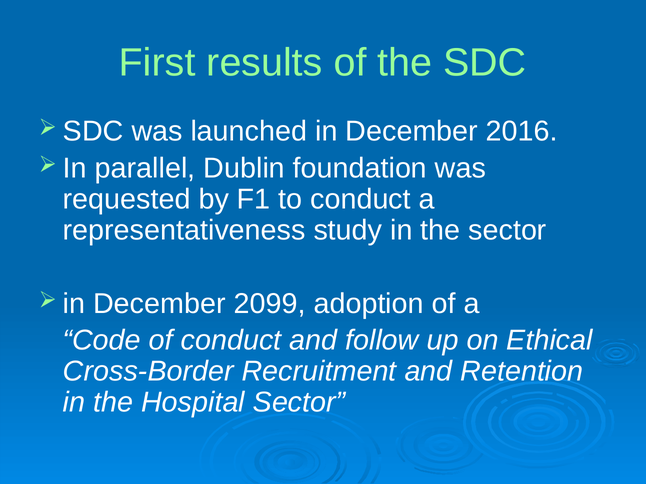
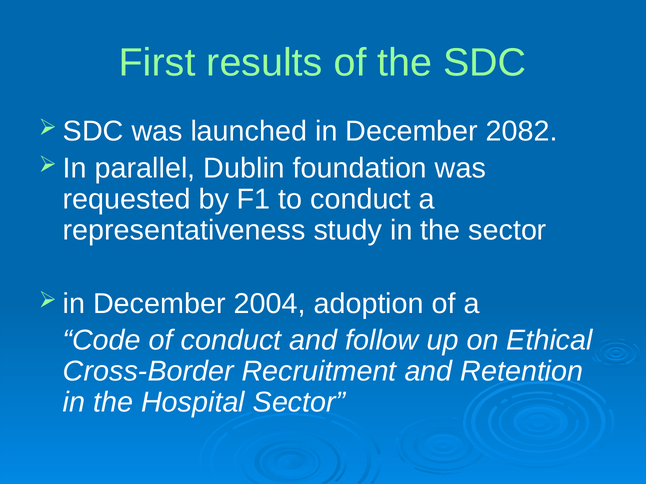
2016: 2016 -> 2082 (522, 132)
2099: 2099 -> 2004 (270, 304)
